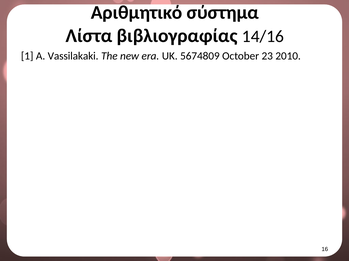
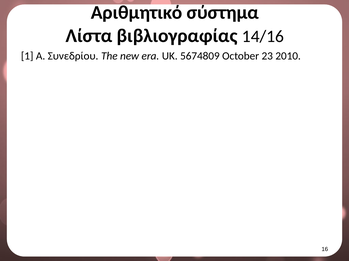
Vassilakaki: Vassilakaki -> Συνεδρίου (73, 56)
